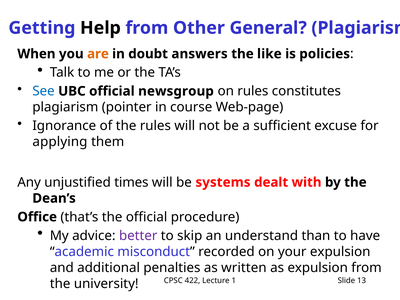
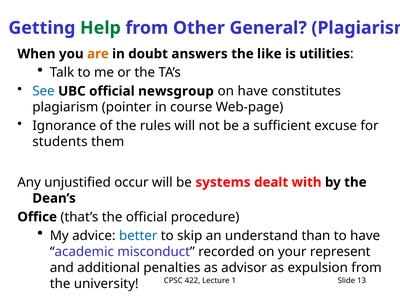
Help colour: black -> green (100, 28)
policies: policies -> utilities (325, 54)
on rules: rules -> have (253, 91)
applying: applying -> students (60, 142)
times: times -> occur (131, 182)
better colour: purple -> blue (138, 236)
your expulsion: expulsion -> represent (340, 252)
written: written -> advisor (244, 268)
